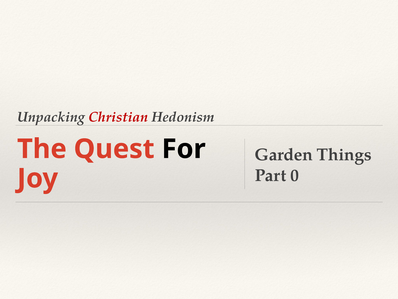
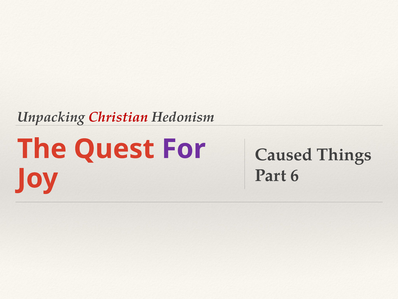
For colour: black -> purple (184, 149)
Garden: Garden -> Caused (284, 155)
0: 0 -> 6 (295, 175)
